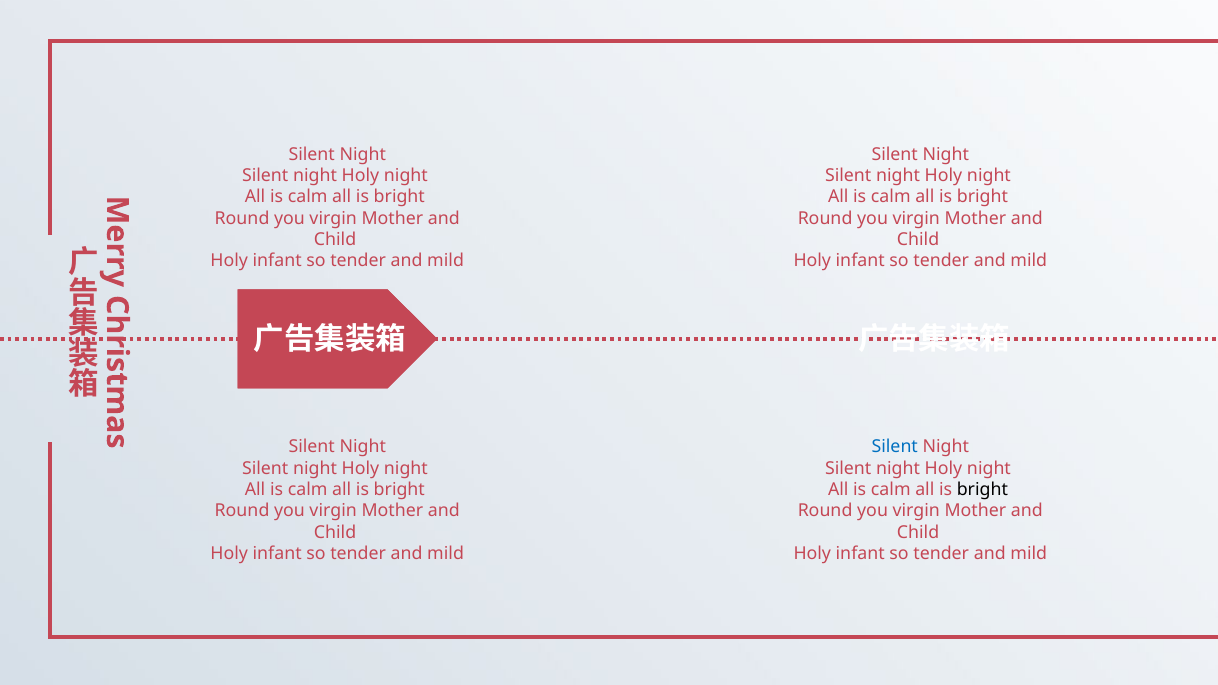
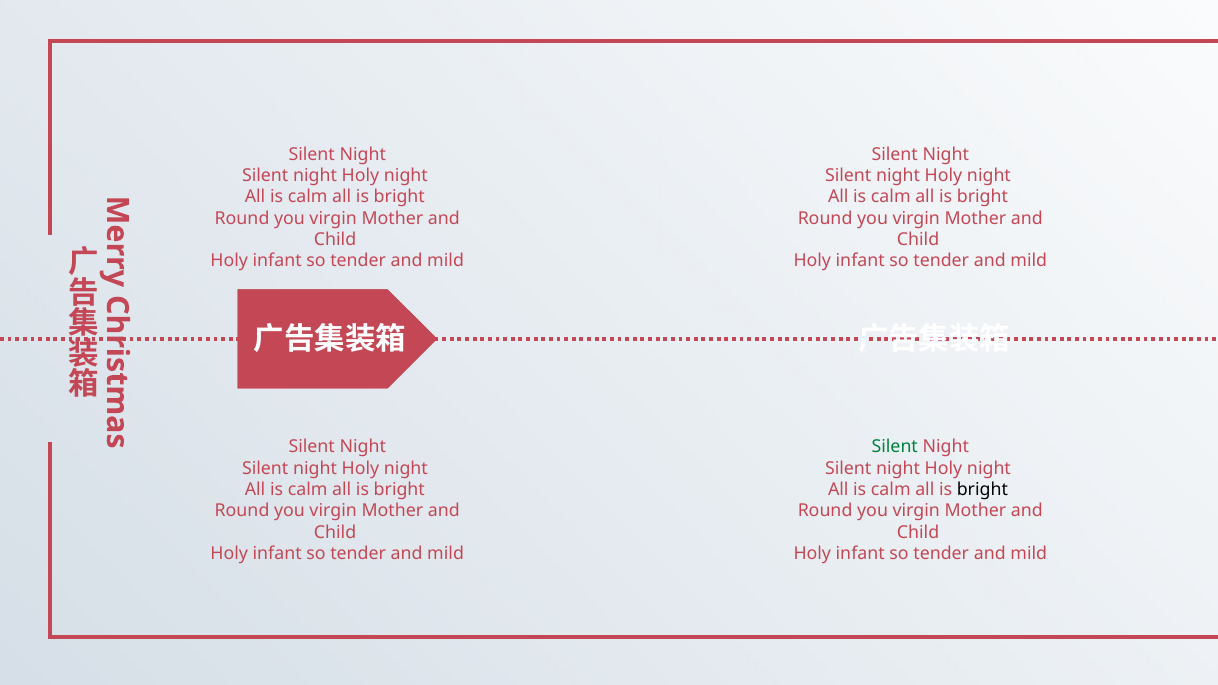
Silent colour: blue -> green (895, 447)
